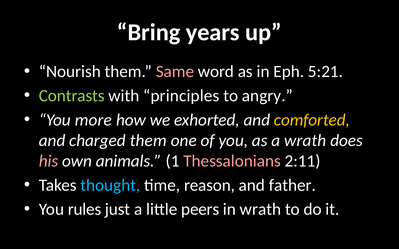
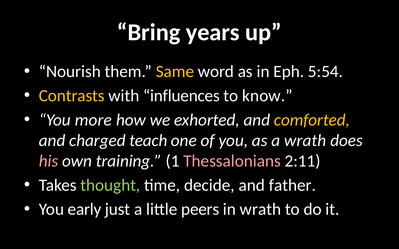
Same colour: pink -> yellow (175, 72)
5:21: 5:21 -> 5:54 (326, 72)
Contrasts colour: light green -> yellow (72, 96)
principles: principles -> influences (181, 96)
angry: angry -> know (267, 96)
charged them: them -> teach (148, 141)
animals: animals -> training (129, 161)
thought colour: light blue -> light green (110, 185)
reason: reason -> decide (209, 185)
rules: rules -> early (85, 210)
